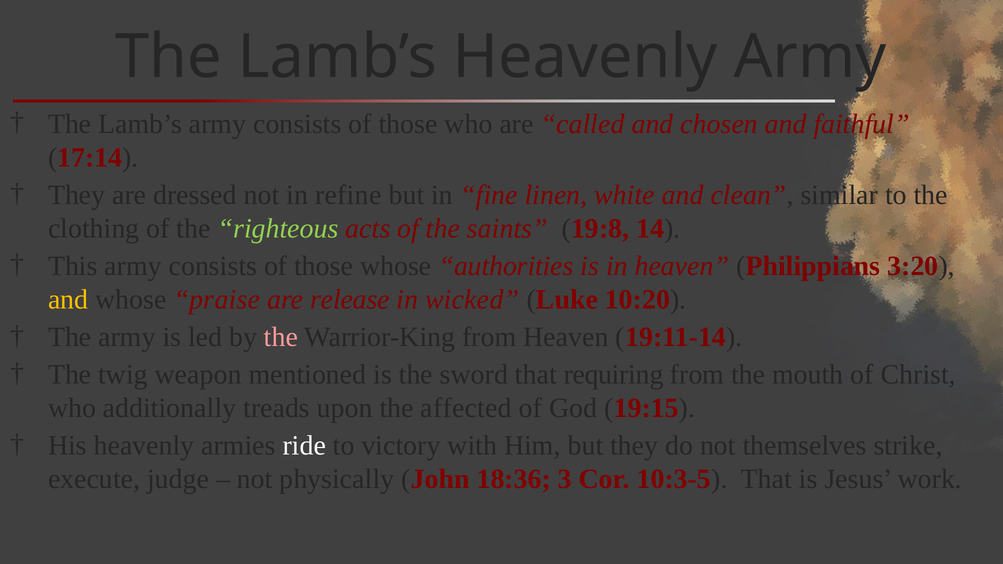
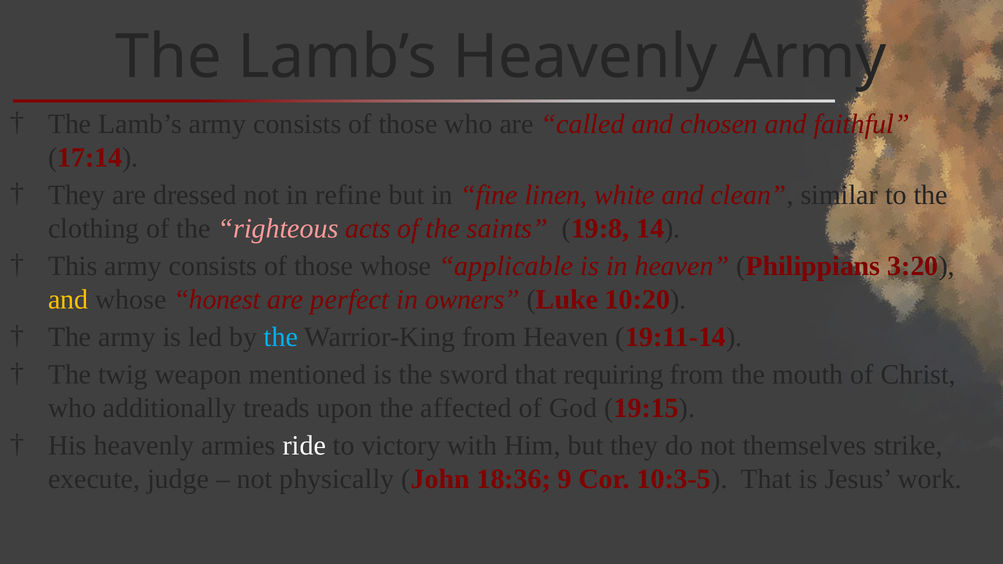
righteous colour: light green -> pink (278, 229)
authorities: authorities -> applicable (506, 266)
praise: praise -> honest (217, 300)
release: release -> perfect (350, 300)
wicked: wicked -> owners (472, 300)
the colour: pink -> light blue (281, 337)
3: 3 -> 9 (565, 479)
